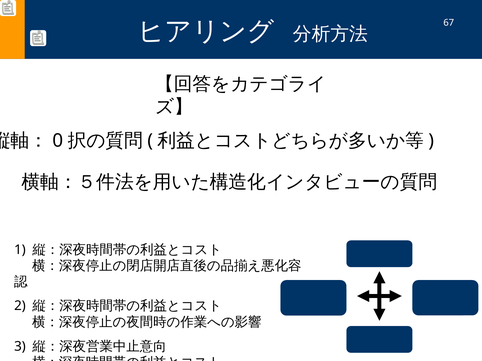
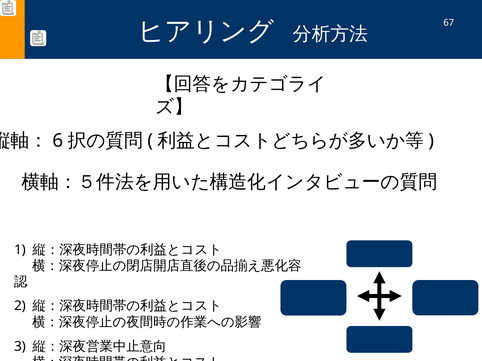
0: 0 -> 6 (58, 141)
